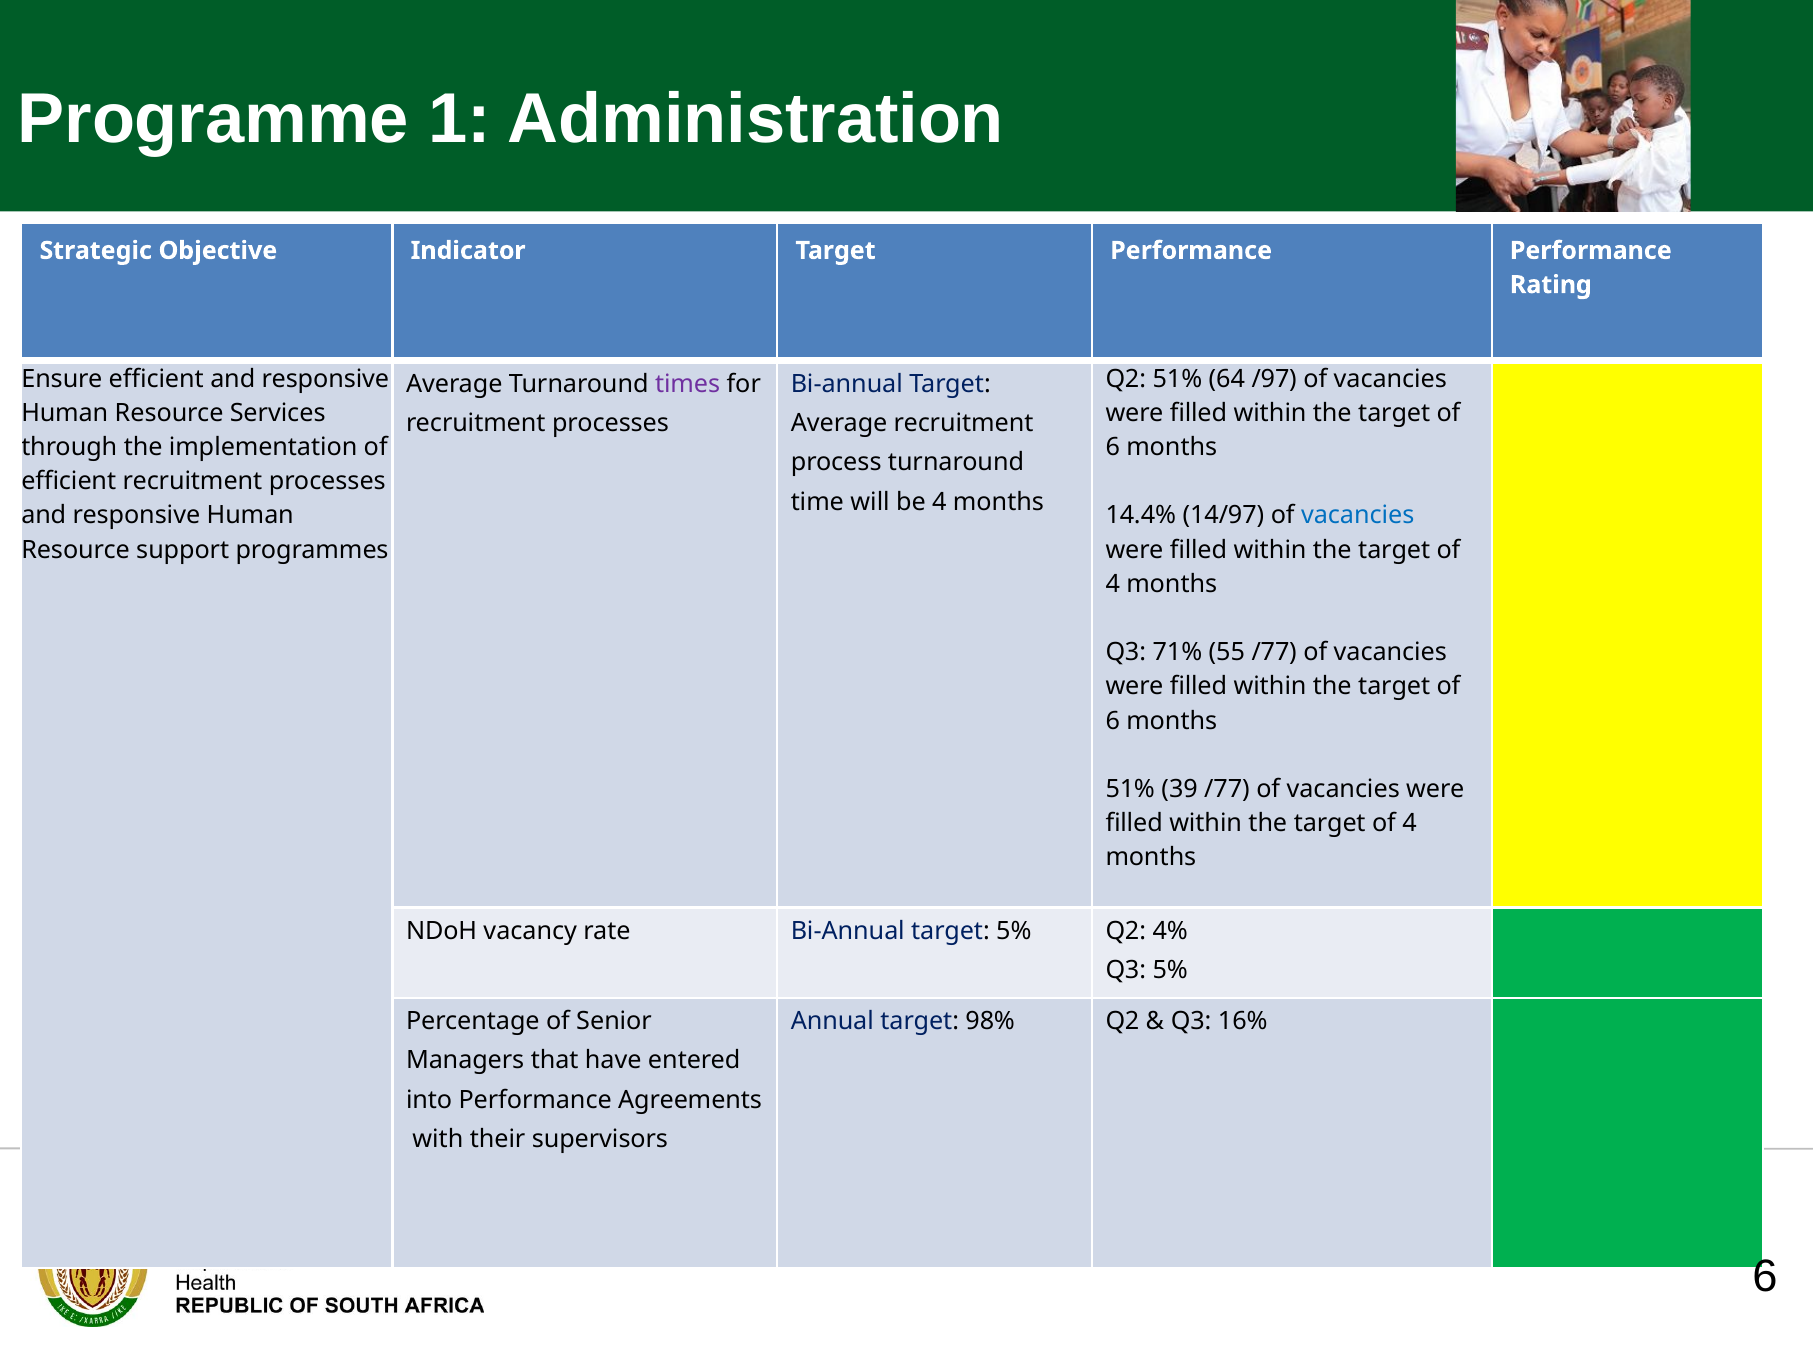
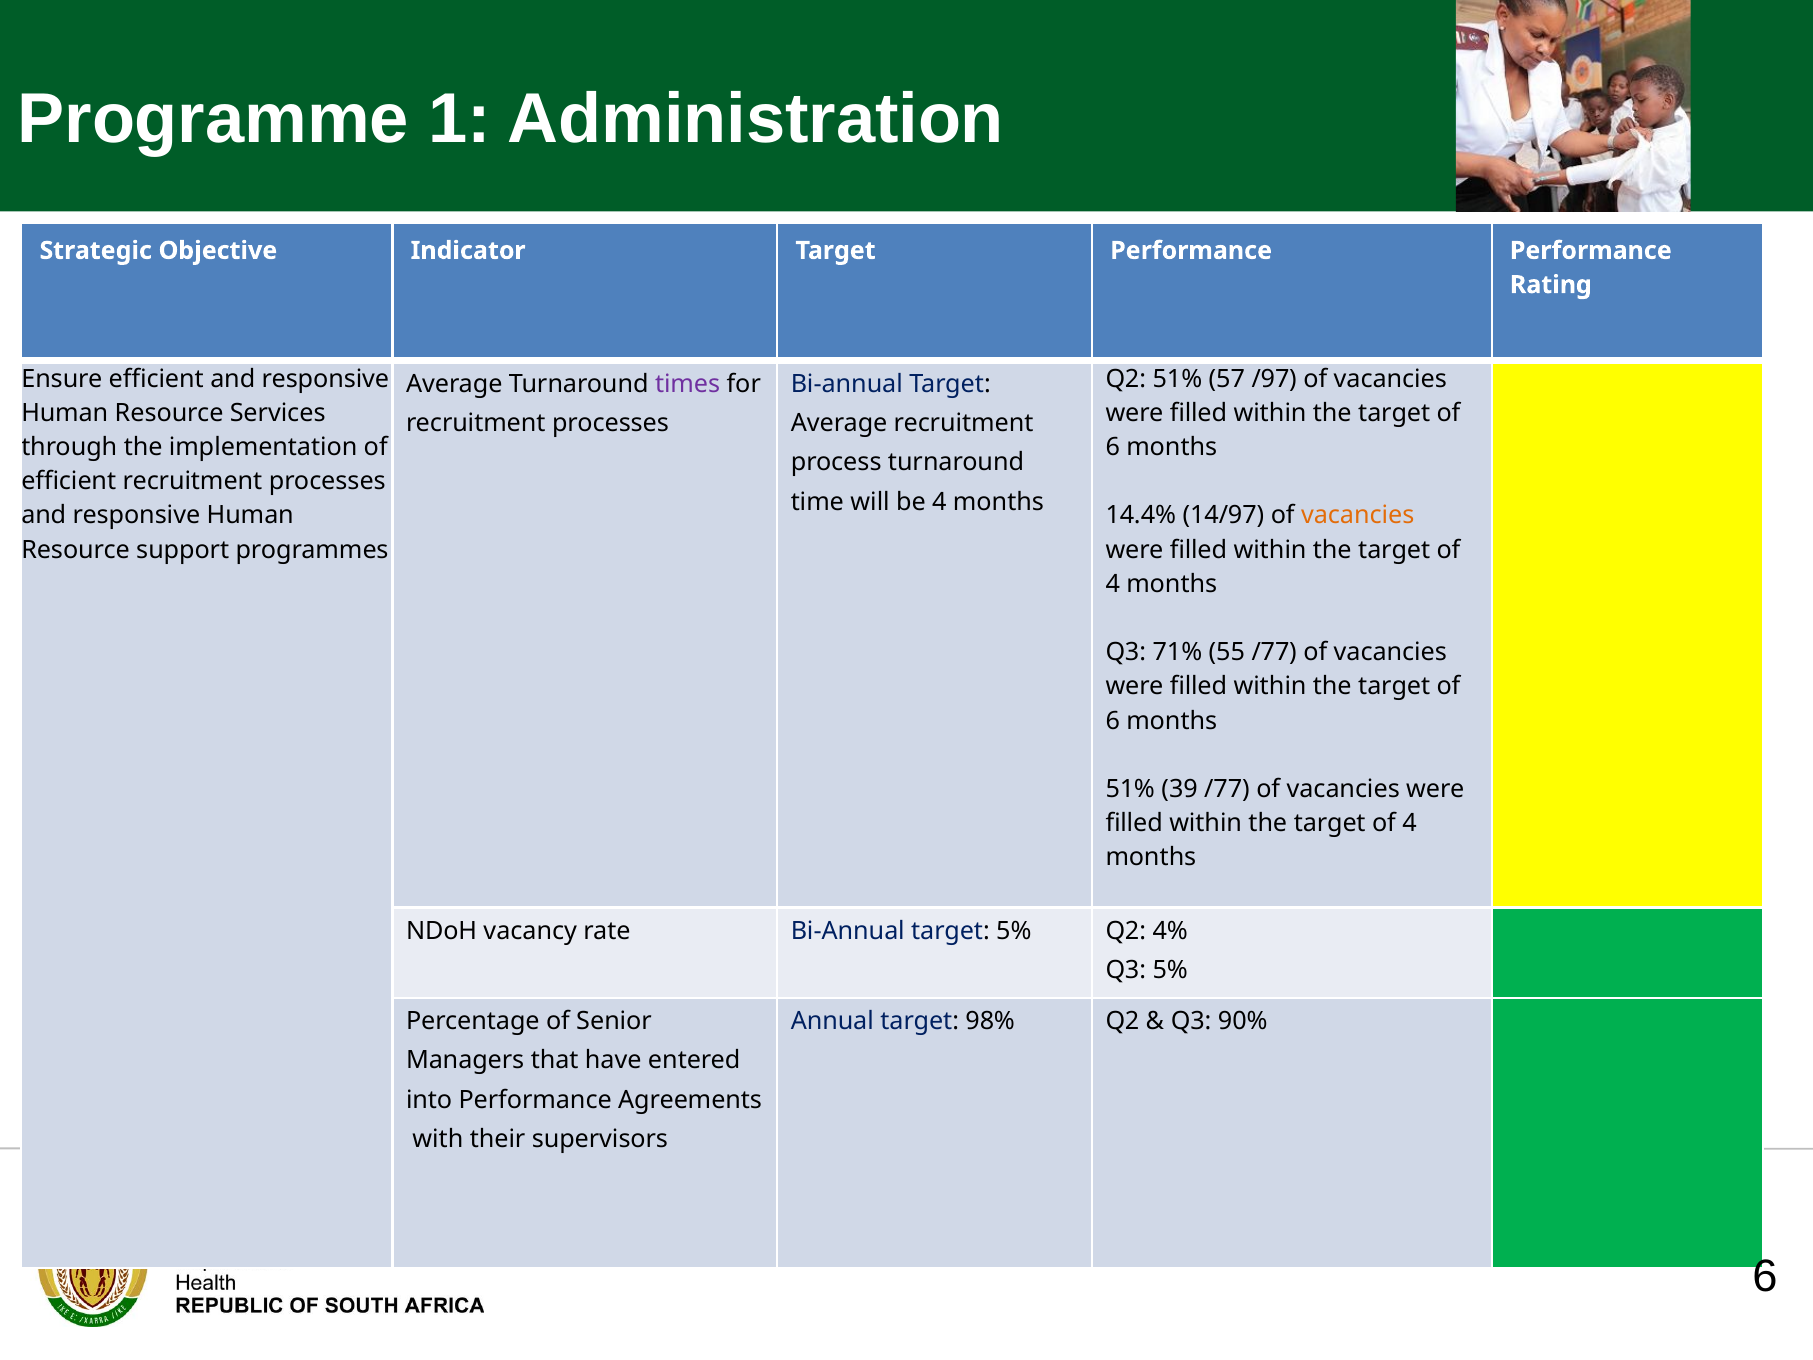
64: 64 -> 57 (1227, 379)
vacancies colour: blue -> orange (1358, 516)
16%: 16% -> 90% (1243, 1021)
